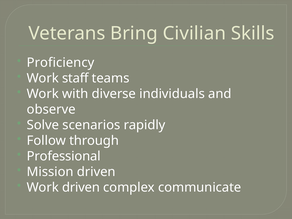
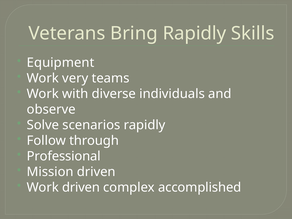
Bring Civilian: Civilian -> Rapidly (194, 33)
Proficiency: Proficiency -> Equipment (61, 63)
staff: staff -> very (75, 78)
communicate: communicate -> accomplished (200, 187)
